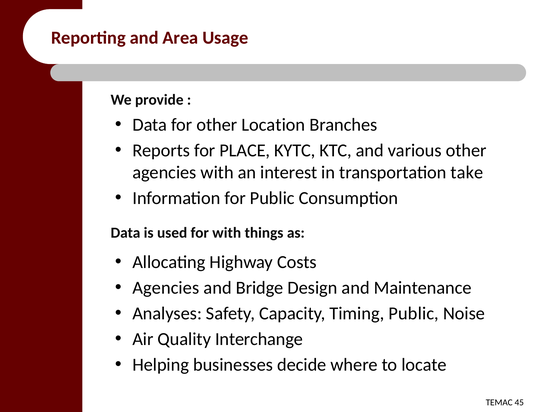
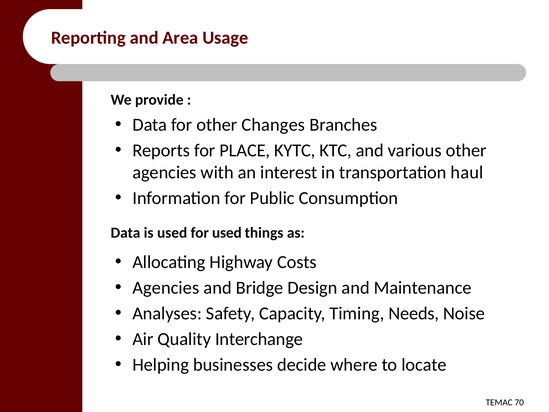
Location: Location -> Changes (273, 125)
take: take -> haul (467, 172)
for with: with -> used (227, 233)
Timing Public: Public -> Needs (414, 313)
45: 45 -> 70 (519, 402)
